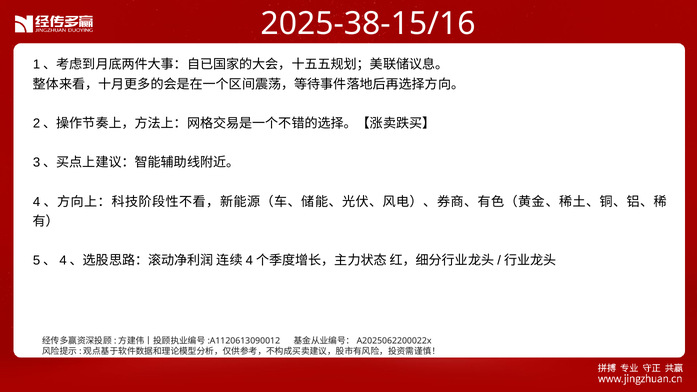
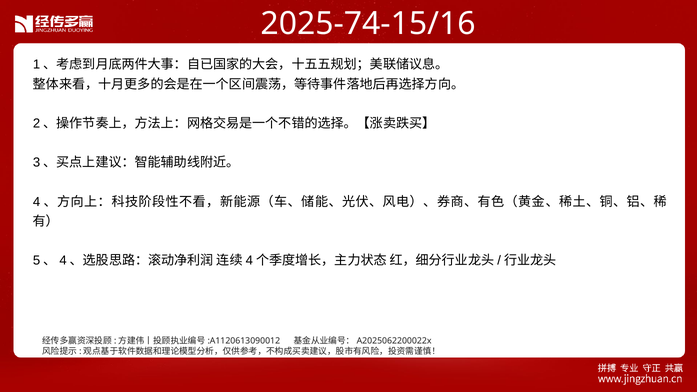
2025-38-15/16: 2025-38-15/16 -> 2025-74-15/16 (368, 24)
